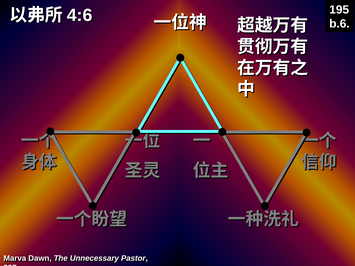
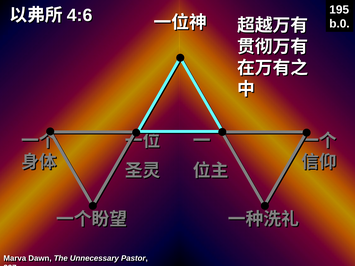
b.6: b.6 -> b.0 (339, 24)
